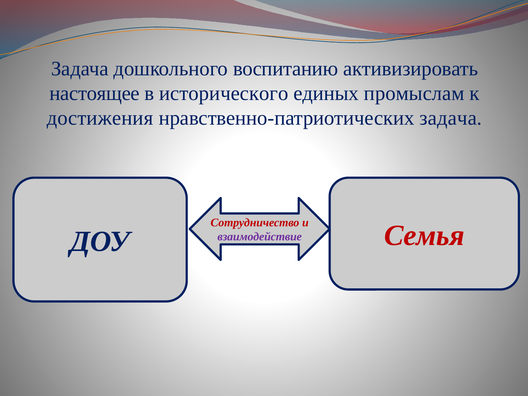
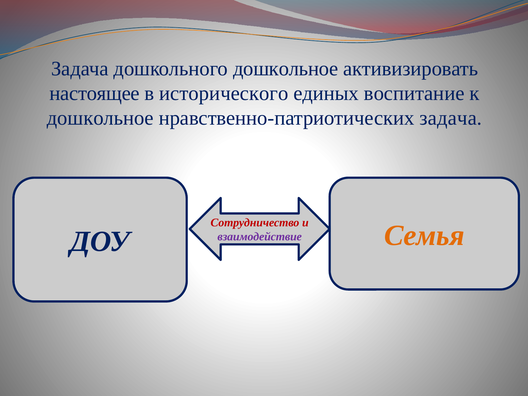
дошкольного воспитанию: воспитанию -> дошкольное (286, 69)
промыслам: промыслам -> воспитание (414, 93)
достижения: достижения -> дошкольное (100, 118)
Семья colour: red -> orange (424, 236)
